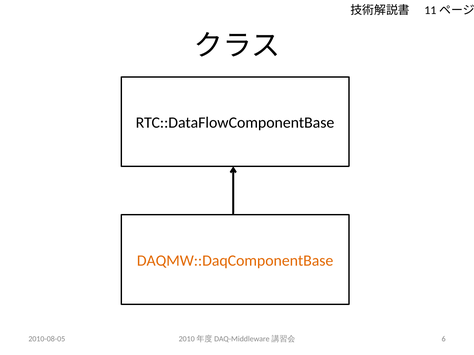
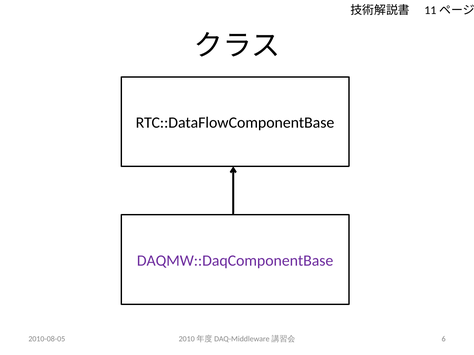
DAQMW::DaqComponentBase colour: orange -> purple (235, 261)
